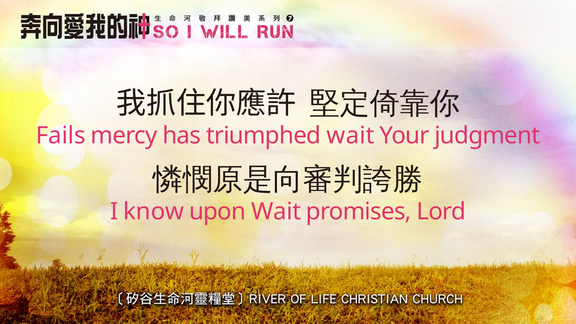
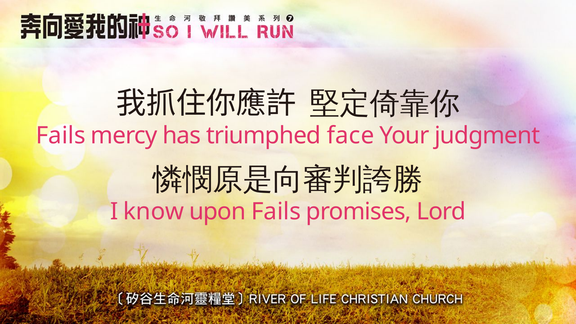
triumphed wait: wait -> face (350, 136)
upon Wait: Wait -> Fails (276, 211)
